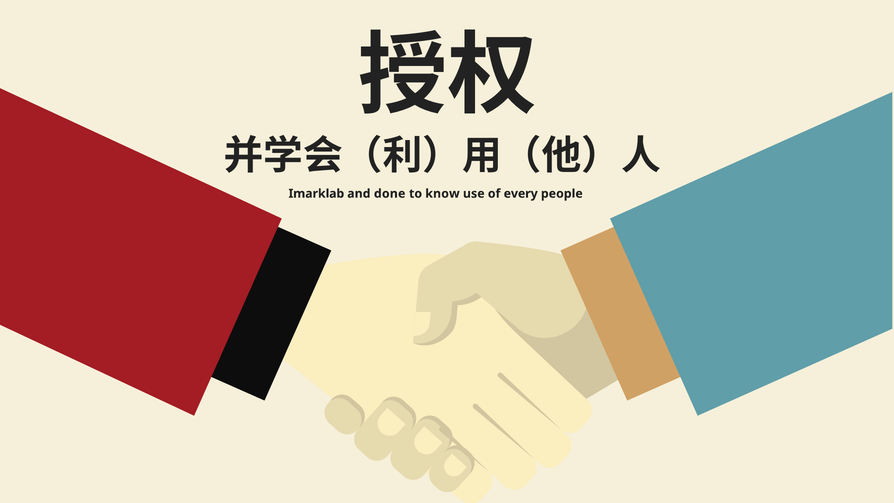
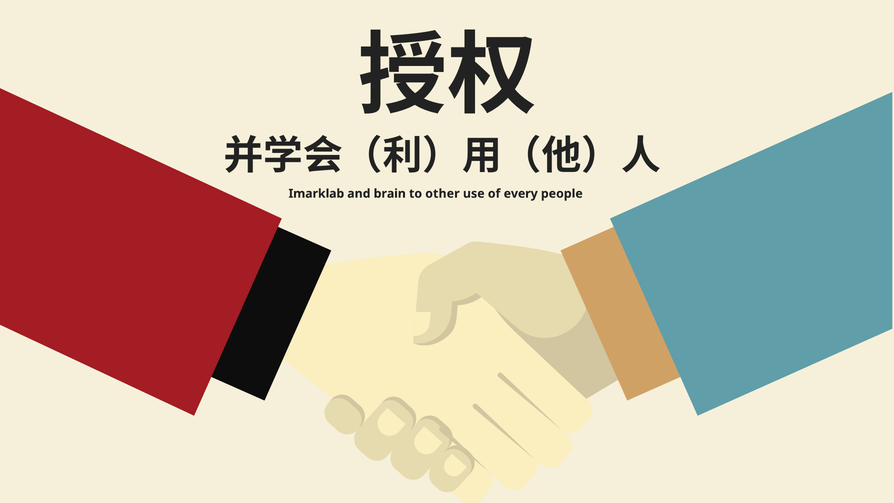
done: done -> brain (390, 194)
know: know -> other (442, 194)
